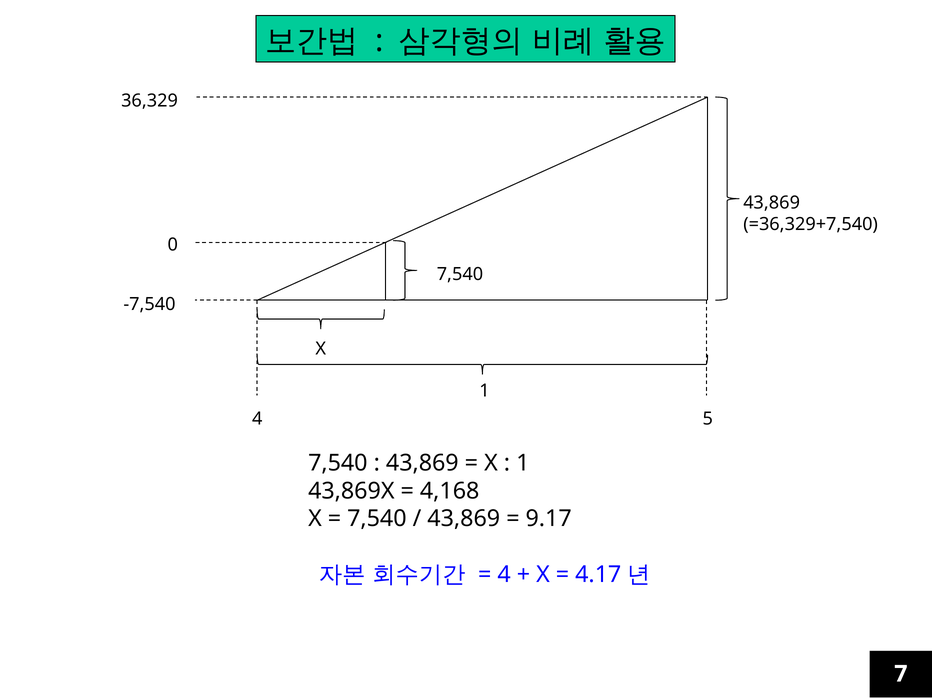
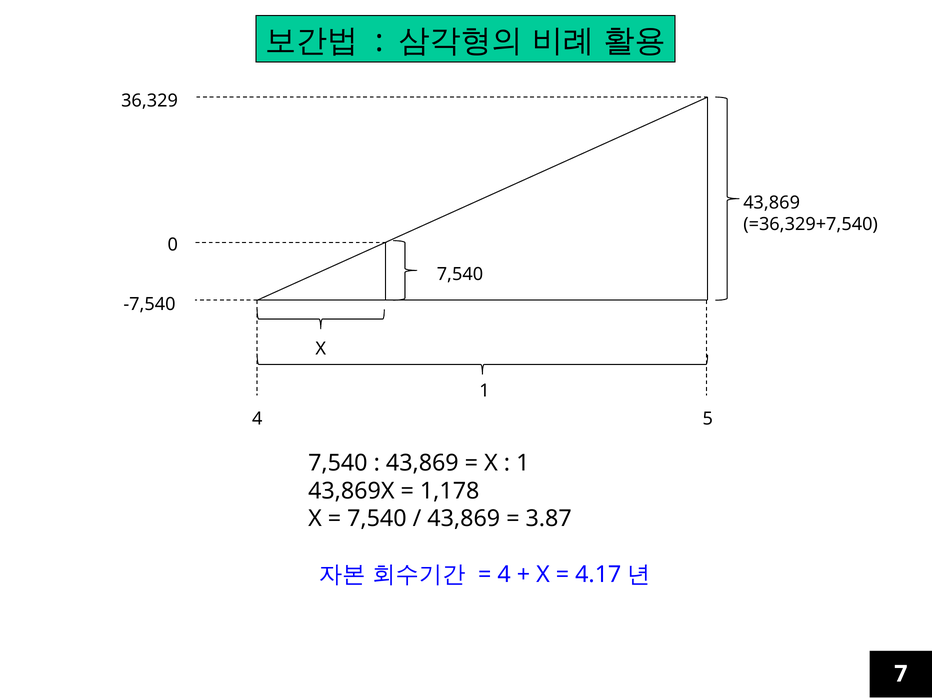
4,168: 4,168 -> 1,178 (450, 491)
9.17: 9.17 -> 3.87 (549, 519)
